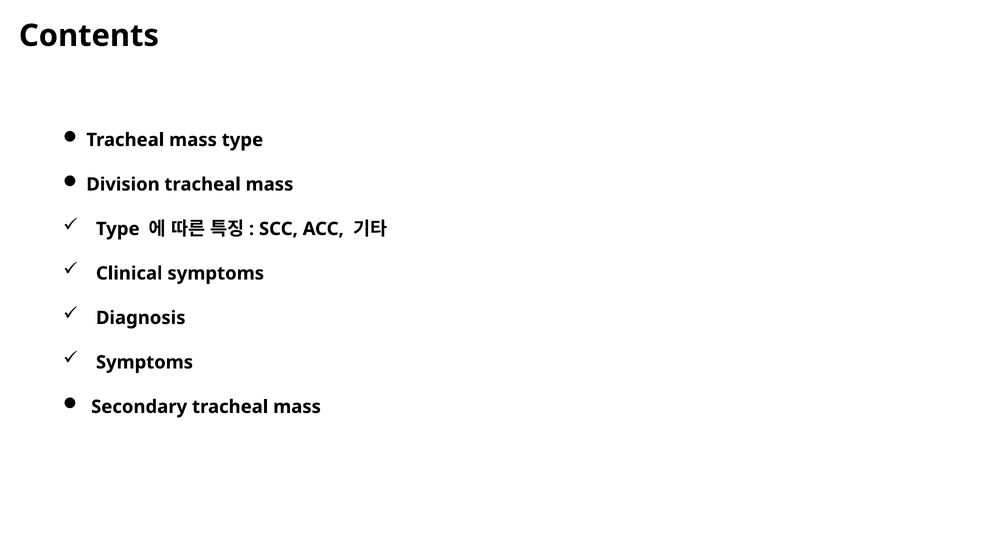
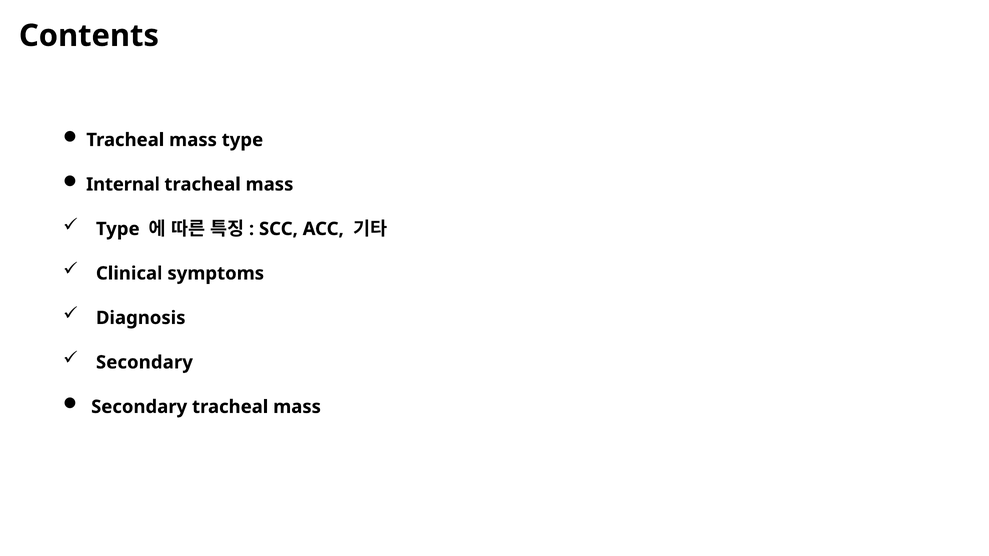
Division: Division -> Internal (123, 185)
Symptoms: Symptoms -> Secondary (144, 363)
